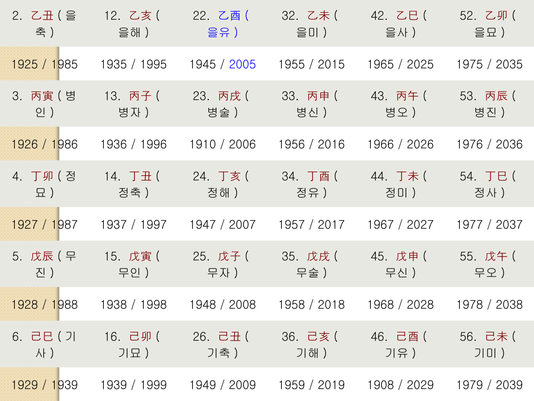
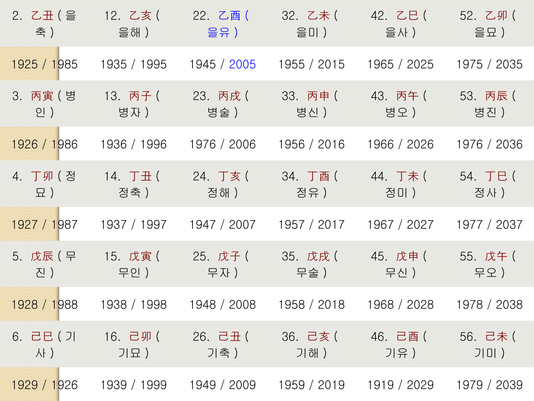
1996 1910: 1910 -> 1976 (203, 145)
1939: 1939 -> 1926 (64, 385)
1908: 1908 -> 1919 (380, 385)
